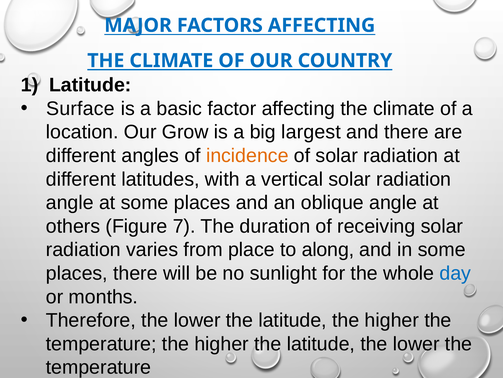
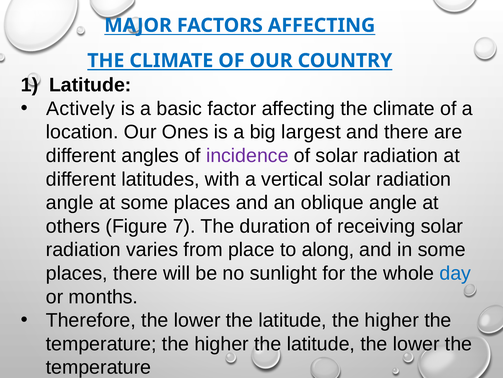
Surface: Surface -> Actively (81, 108)
Grow: Grow -> Ones (185, 132)
incidence colour: orange -> purple (247, 155)
